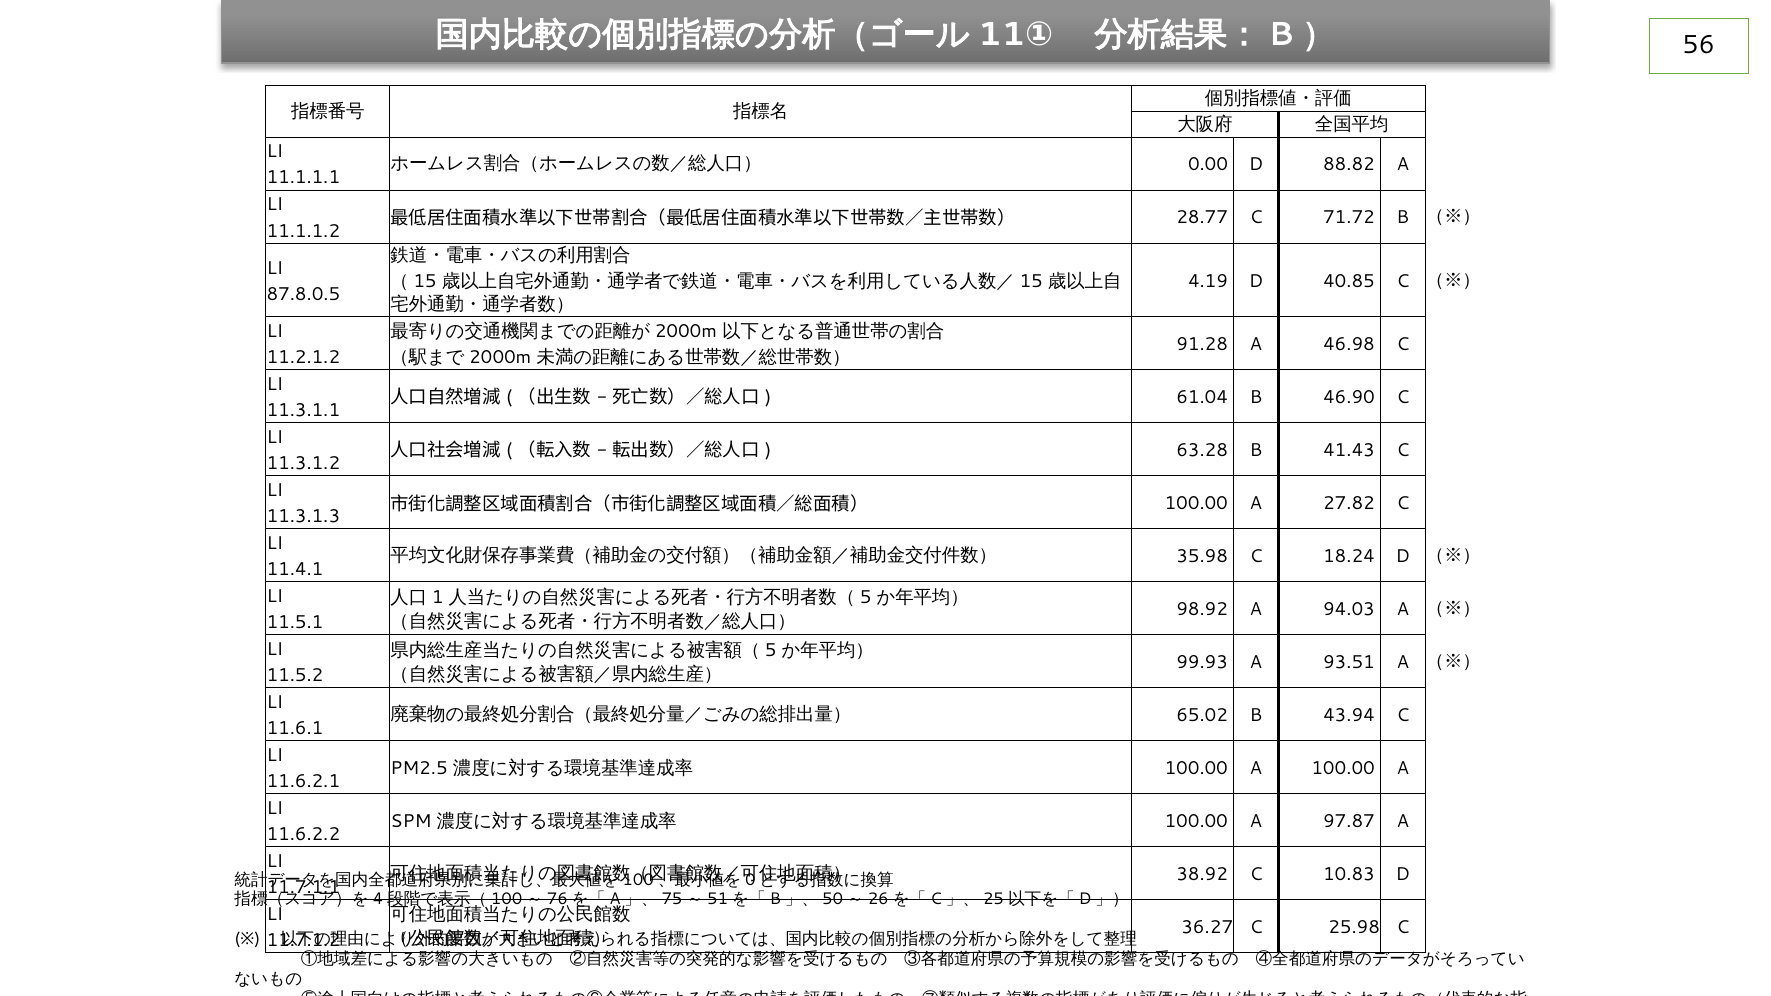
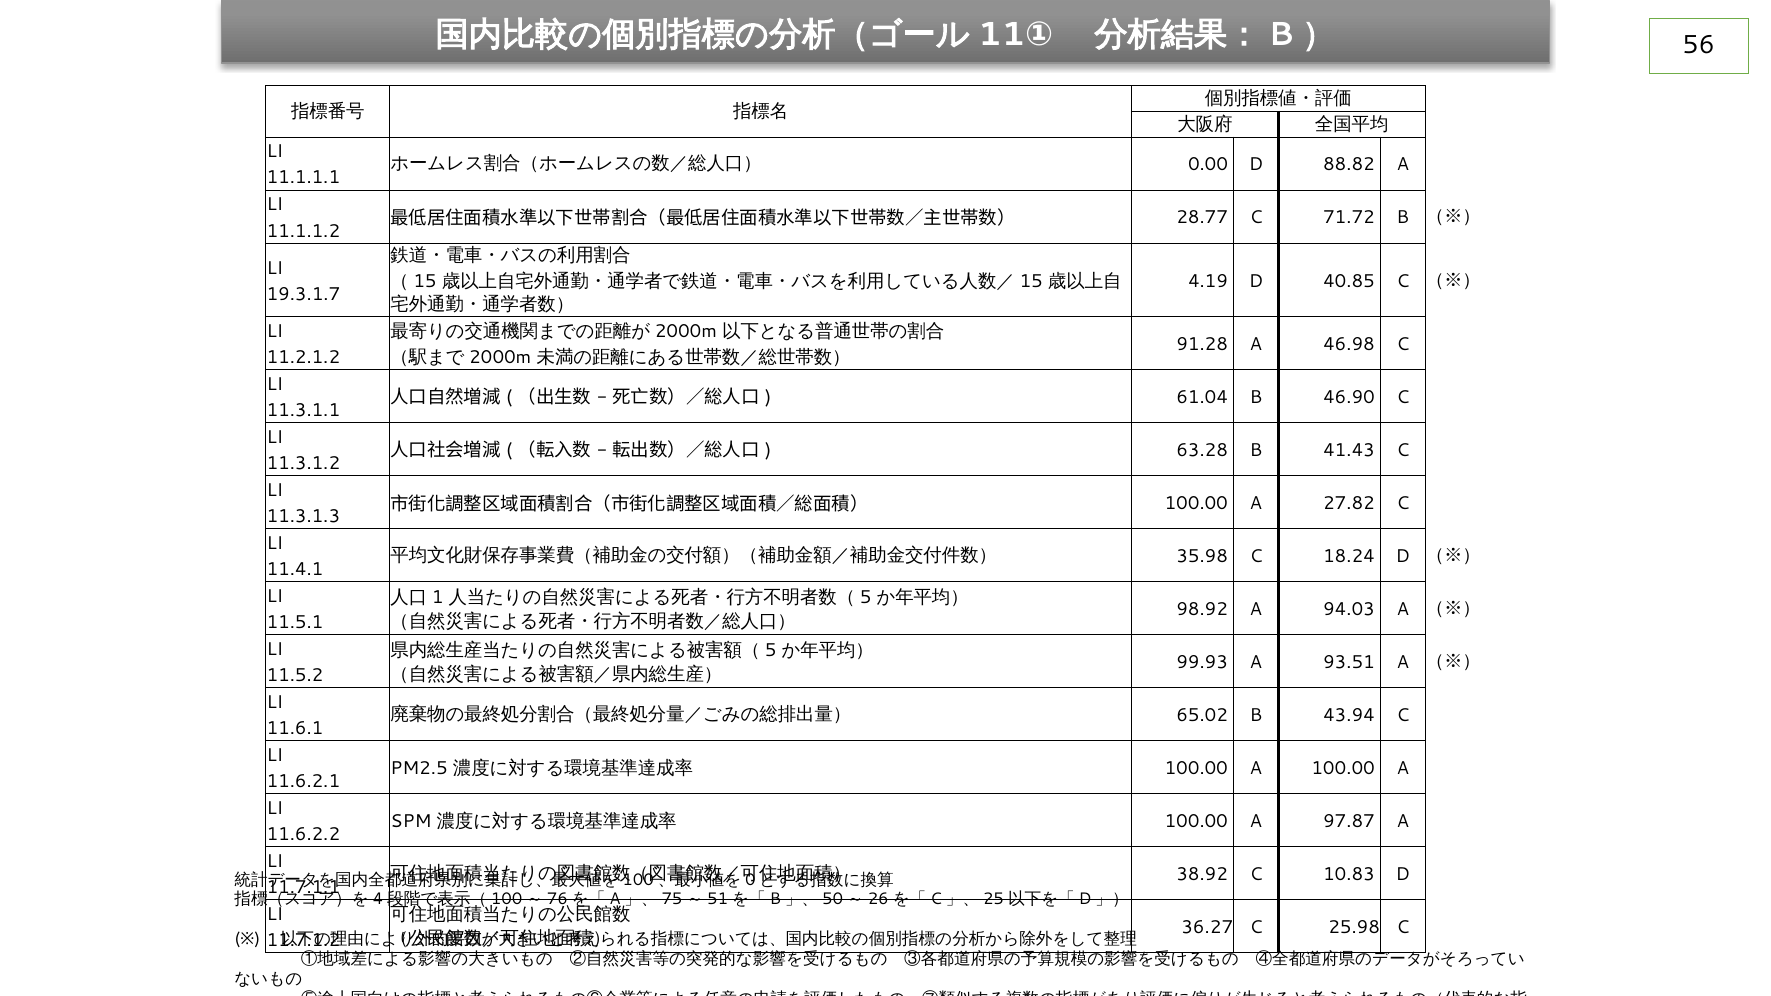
87.8.0.5: 87.8.0.5 -> 19.3.1.7 (303, 294)
